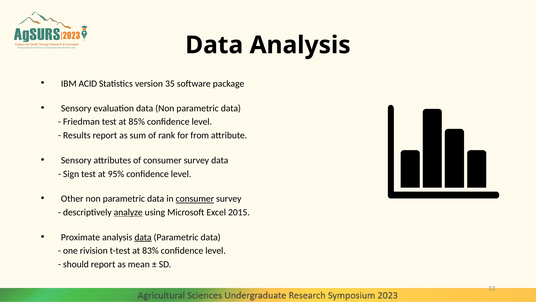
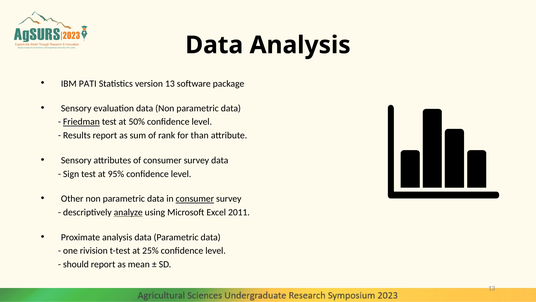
ACID: ACID -> PATI (88, 84)
version 35: 35 -> 13 (170, 84)
Friedman underline: none -> present (81, 122)
85%: 85% -> 50% (137, 122)
from: from -> than (200, 135)
2015: 2015 -> 2011 (239, 212)
data underline: present -> none (143, 237)
83%: 83% -> 25% (150, 250)
